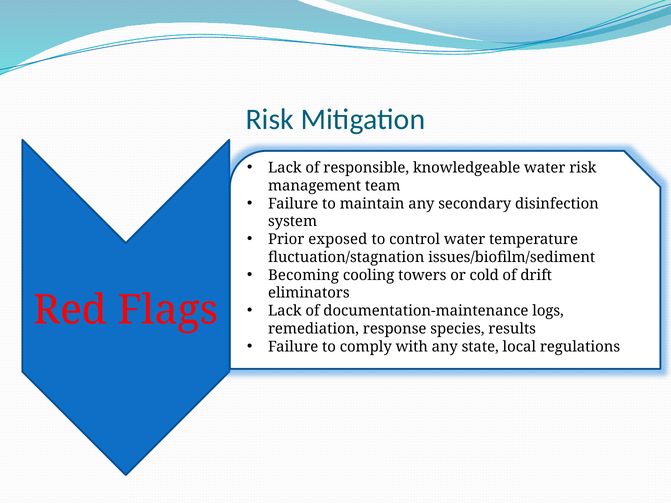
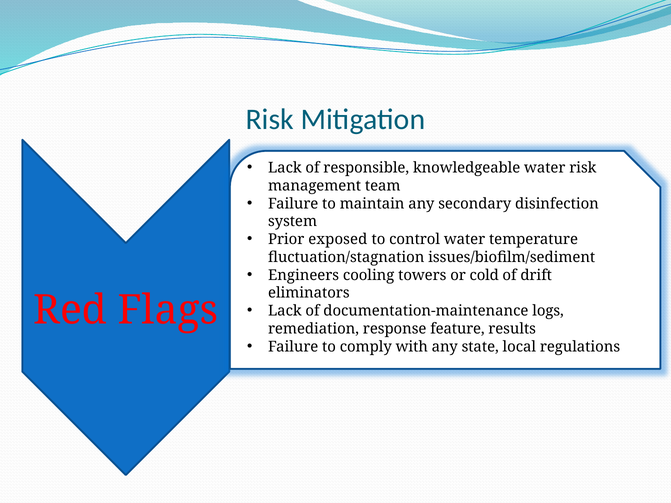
Becoming: Becoming -> Engineers (304, 275)
species: species -> feature (457, 329)
